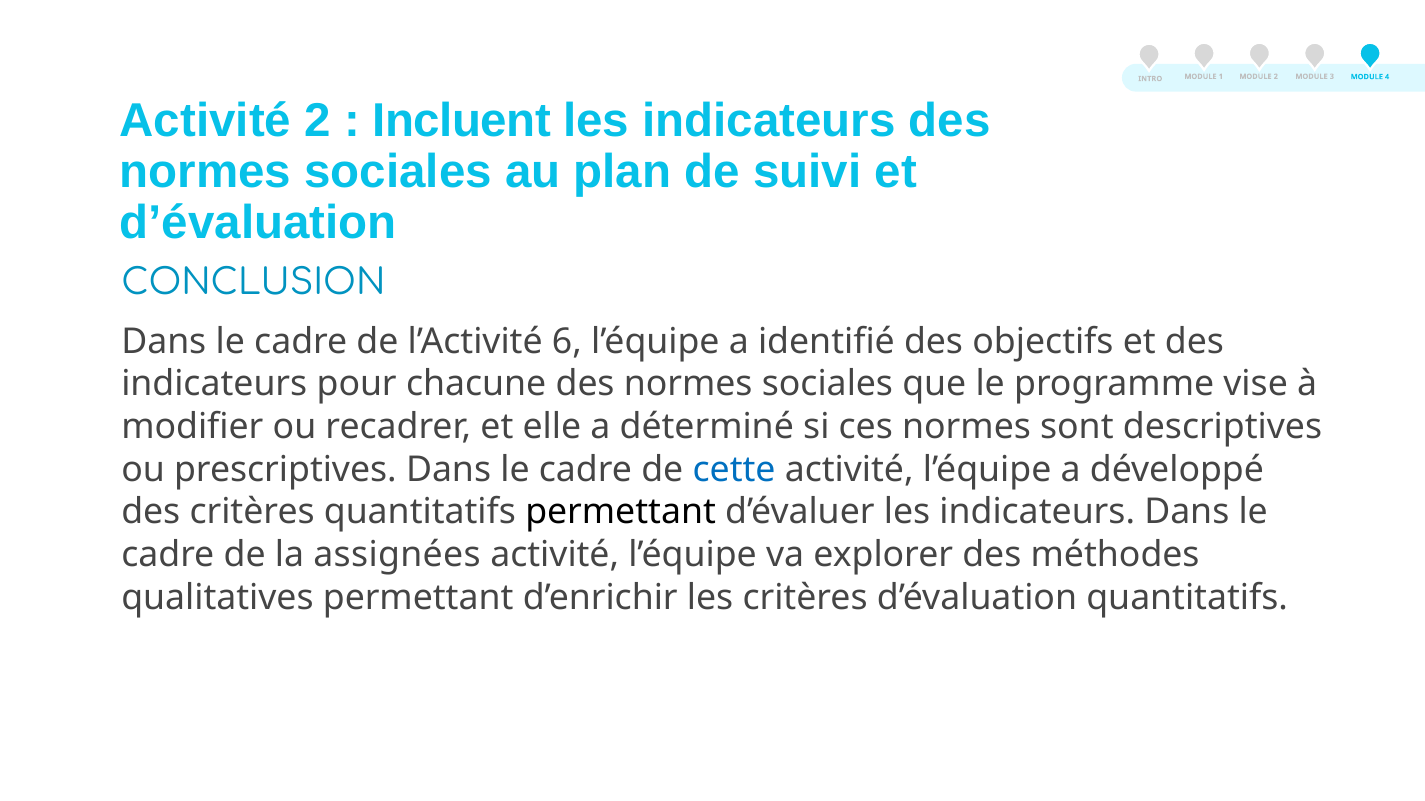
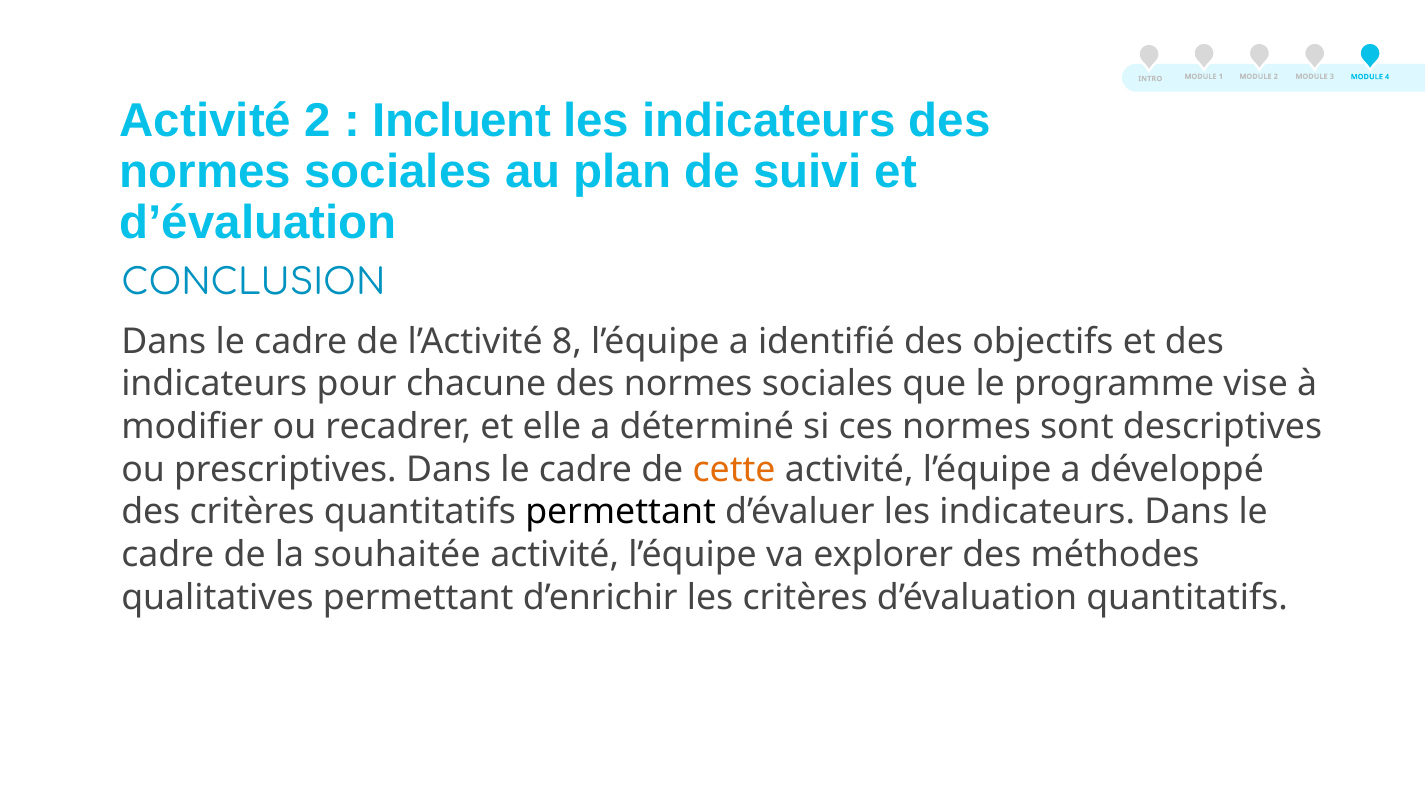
6: 6 -> 8 (567, 342)
cette colour: blue -> orange (734, 470)
assignées: assignées -> souhaitée (397, 555)
